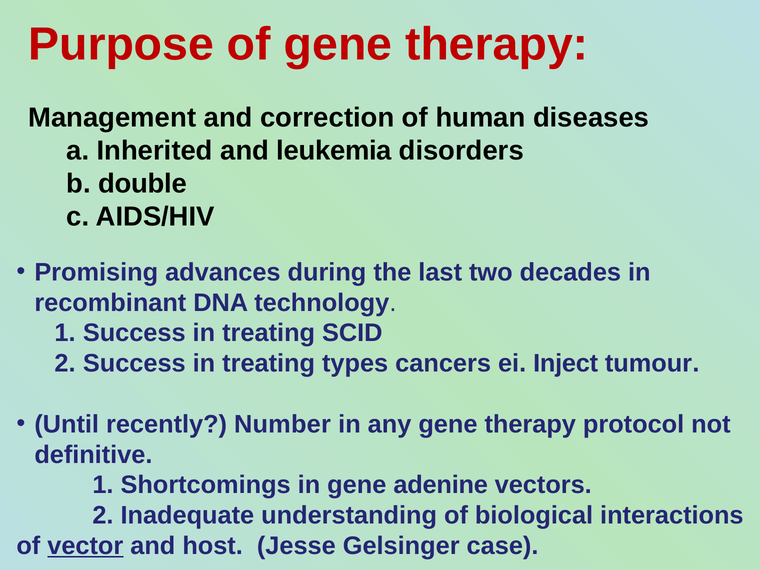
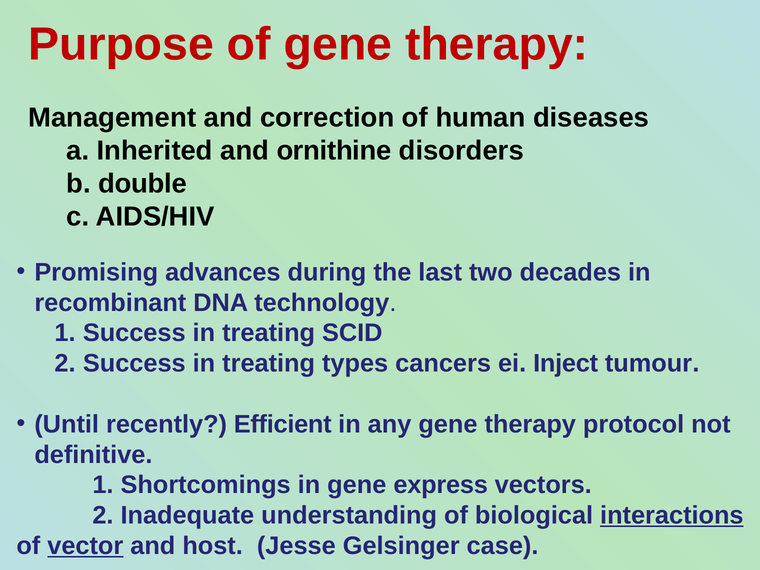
leukemia: leukemia -> ornithine (334, 151)
Number: Number -> Efficient (283, 424)
adenine: adenine -> express (441, 485)
interactions underline: none -> present (672, 515)
